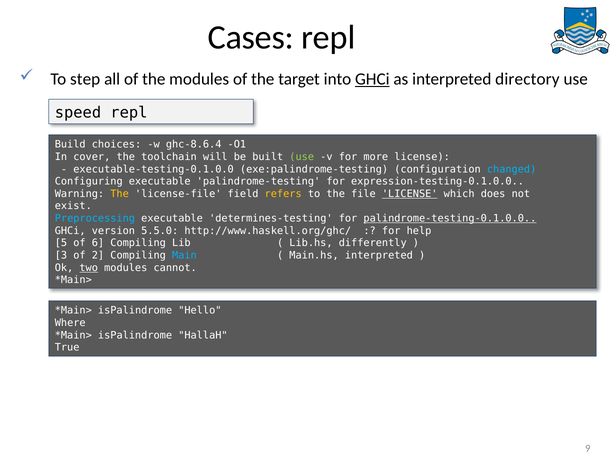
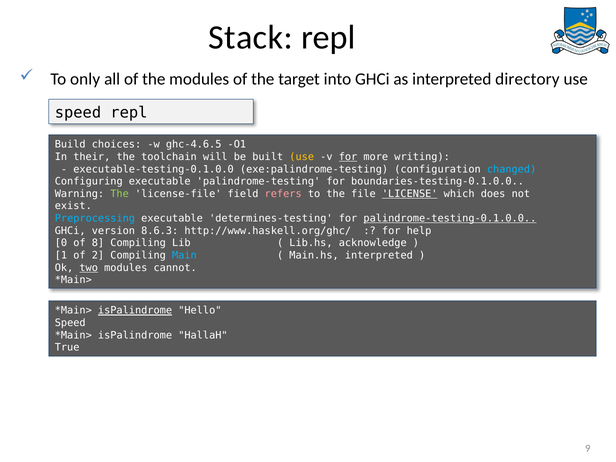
Cases: Cases -> Stack (250, 38)
step: step -> only (85, 79)
GHCi underline: present -> none (372, 79)
ghc-8.6.4: ghc-8.6.4 -> ghc-4.6.5 (194, 144)
cover: cover -> their (92, 157)
use colour: light green -> yellow (302, 157)
for underline: none -> present (348, 157)
more license: license -> writing (422, 157)
expression-testing-0.1.0.0: expression-testing-0.1.0.0 -> boundaries-testing-0.1.0.0 (438, 181)
The colour: yellow -> light green (120, 194)
refers colour: yellow -> pink (283, 194)
5.5.0: 5.5.0 -> 8.6.3 (160, 231)
5: 5 -> 0 (61, 243)
6: 6 -> 8 (98, 243)
differently: differently -> acknowledge (373, 243)
3: 3 -> 1 (61, 255)
isPalindrome underline: none -> present (135, 311)
Where: Where -> Speed (70, 323)
